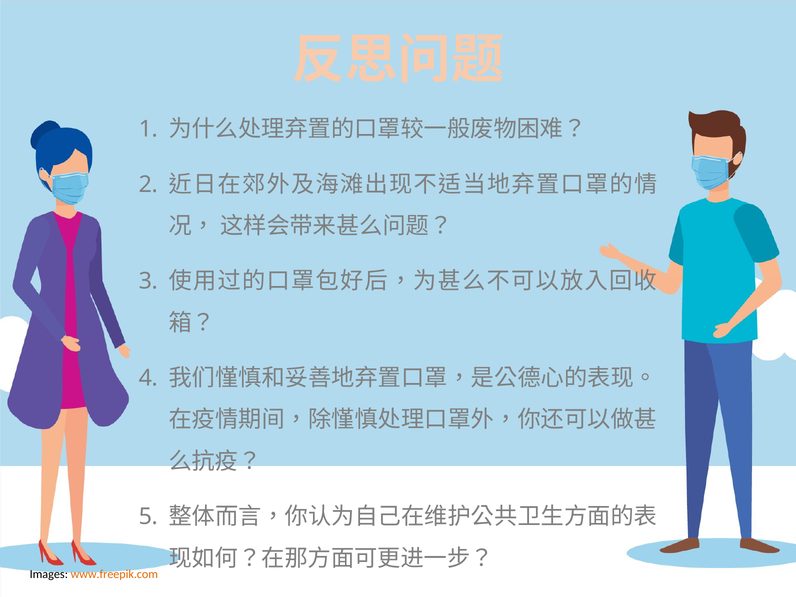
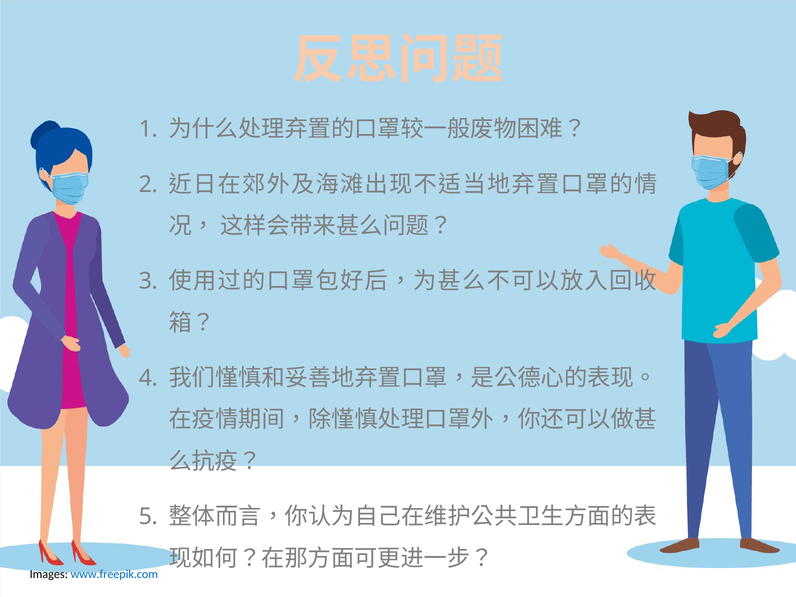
www.freepik.com colour: orange -> blue (114, 574)
